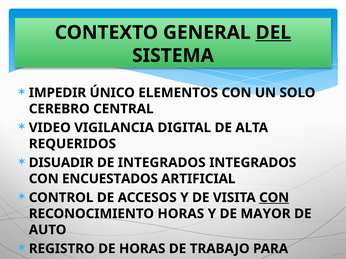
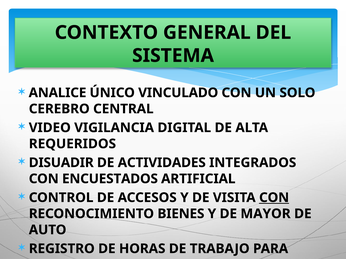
DEL underline: present -> none (273, 33)
IMPEDIR: IMPEDIR -> ANALICE (58, 93)
ELEMENTOS: ELEMENTOS -> VINCULADO (178, 93)
DE INTEGRADOS: INTEGRADOS -> ACTIVIDADES (162, 163)
RECONOCIMIENTO HORAS: HORAS -> BIENES (181, 214)
